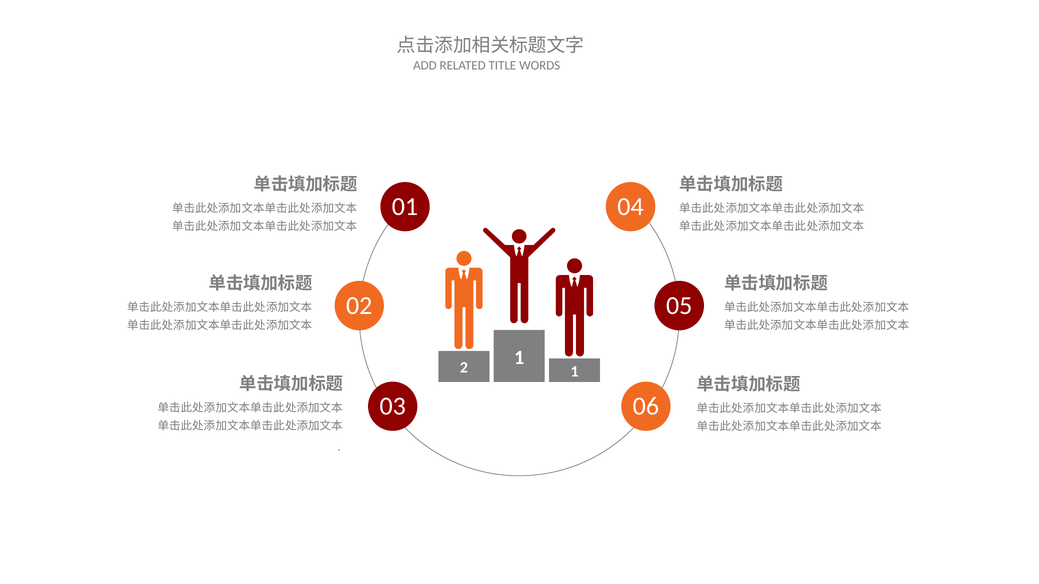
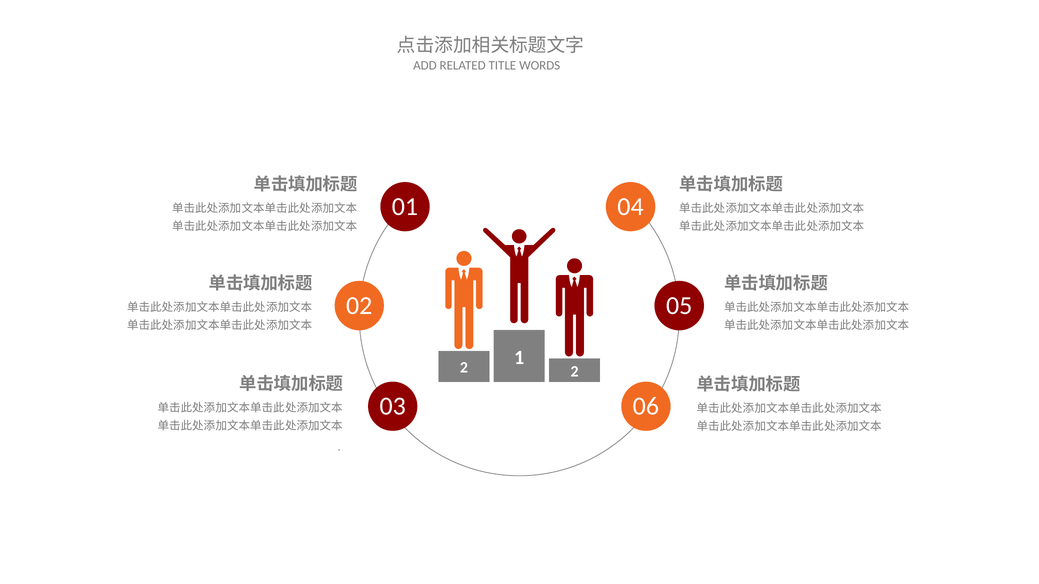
2 1: 1 -> 2 (575, 372)
